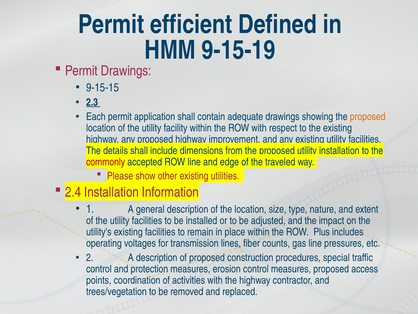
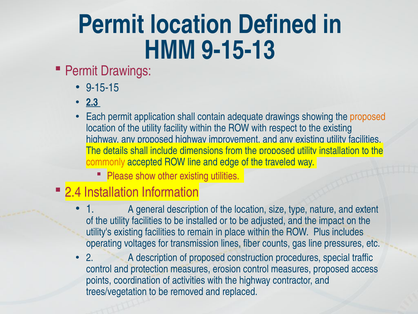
Permit efficient: efficient -> location (191, 24)
9-15-19: 9-15-19 -> 9-15-13 (239, 50)
commonly colour: red -> orange (106, 162)
